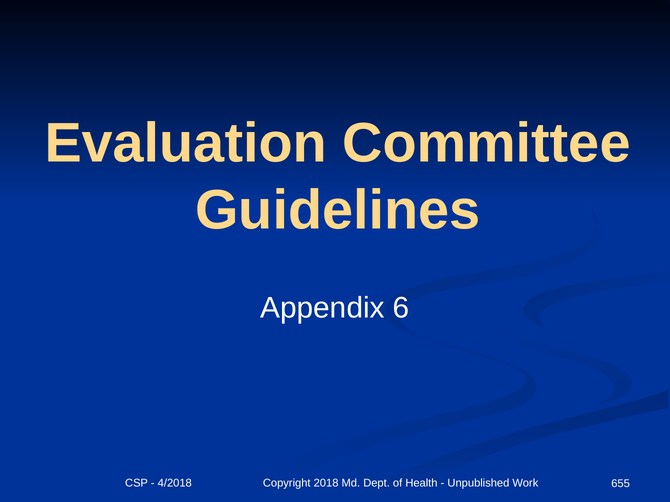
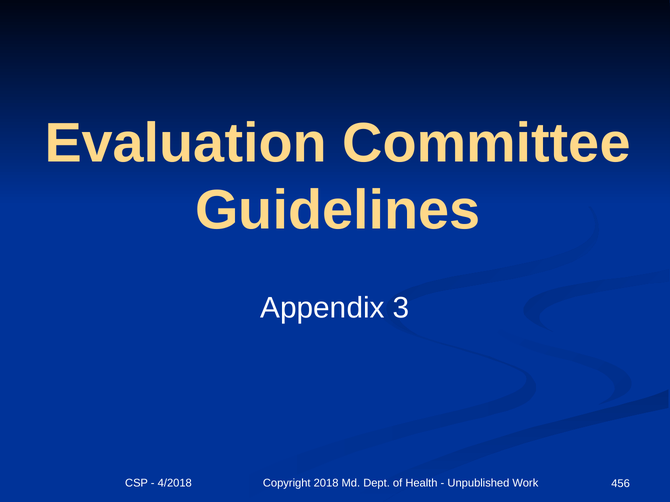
6: 6 -> 3 (401, 308)
655: 655 -> 456 (621, 484)
